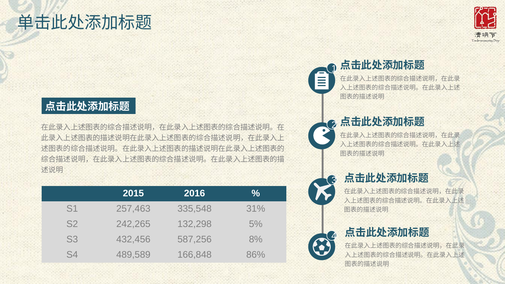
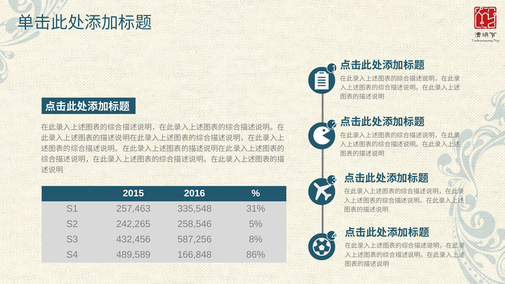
132,298: 132,298 -> 258,546 (195, 224)
